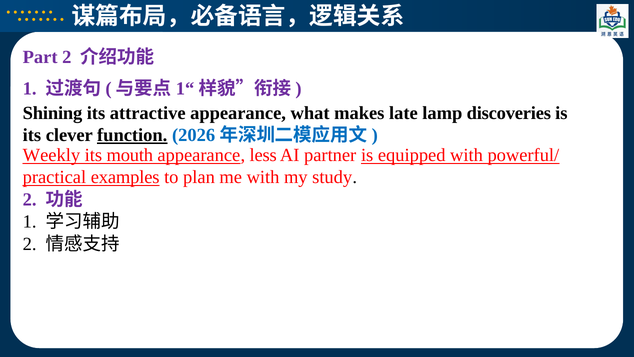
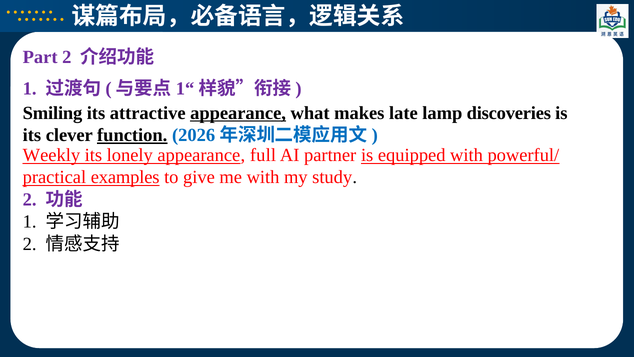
Shining: Shining -> Smiling (53, 113)
appearance underline: none -> present (238, 113)
mouth: mouth -> lonely (130, 155)
less: less -> full (263, 155)
plan: plan -> give (199, 177)
